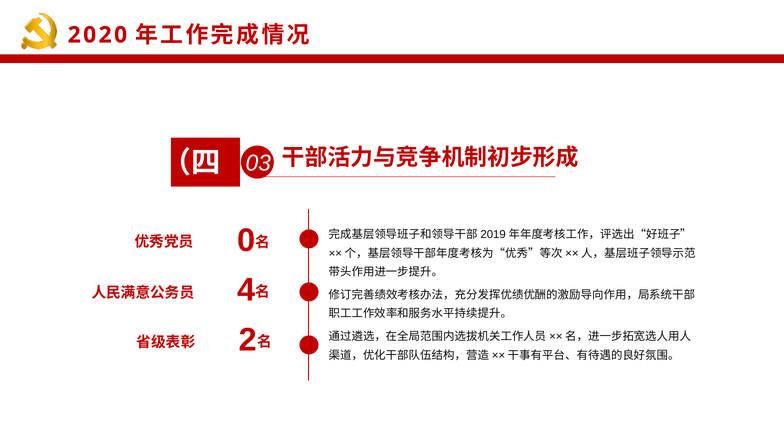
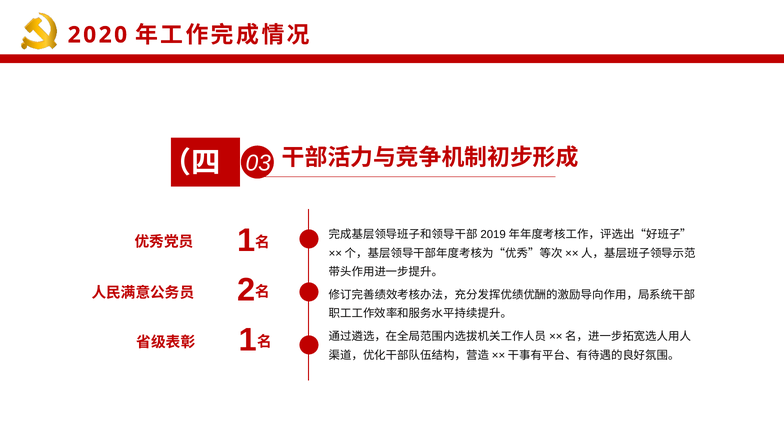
0: 0 -> 1 (246, 240)
4: 4 -> 2 (246, 290)
2: 2 -> 1 (248, 340)
